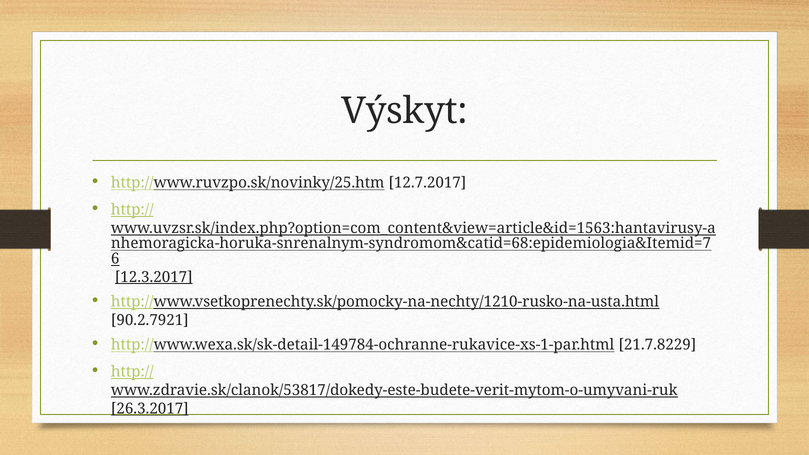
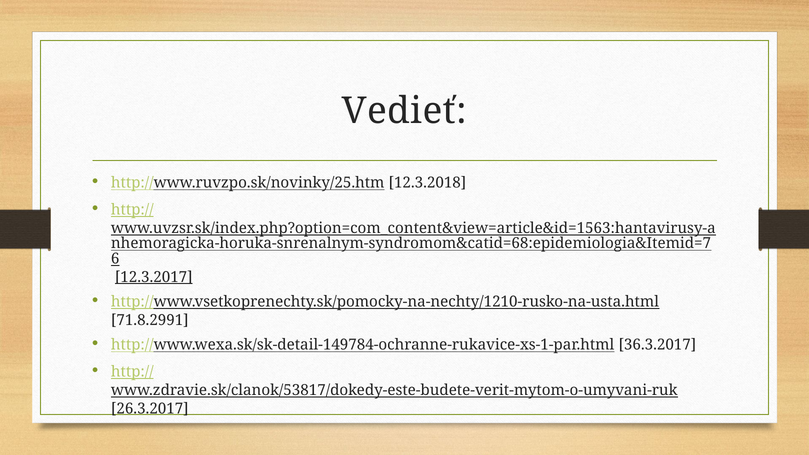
Výskyt: Výskyt -> Vedieť (404, 111)
12.7.2017: 12.7.2017 -> 12.3.2018 (427, 183)
90.2.7921: 90.2.7921 -> 71.8.2991 (150, 320)
21.7.8229: 21.7.8229 -> 36.3.2017 (657, 345)
26.3.2017 underline: present -> none (150, 409)
